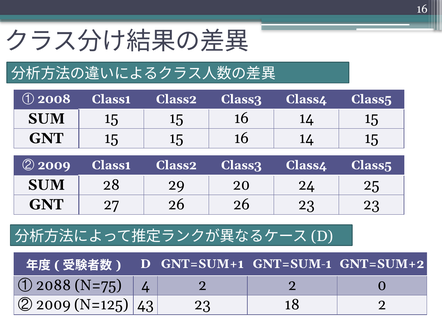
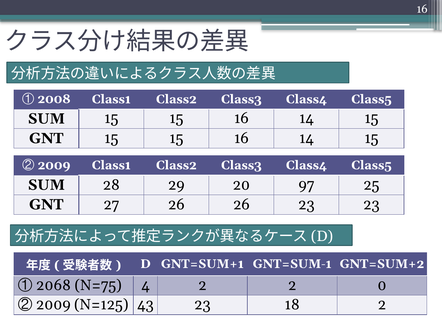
24: 24 -> 97 (306, 185)
2088: 2088 -> 2068 (54, 285)
